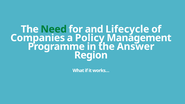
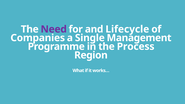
Need colour: green -> purple (54, 29)
Policy: Policy -> Single (90, 38)
Answer: Answer -> Process (136, 47)
